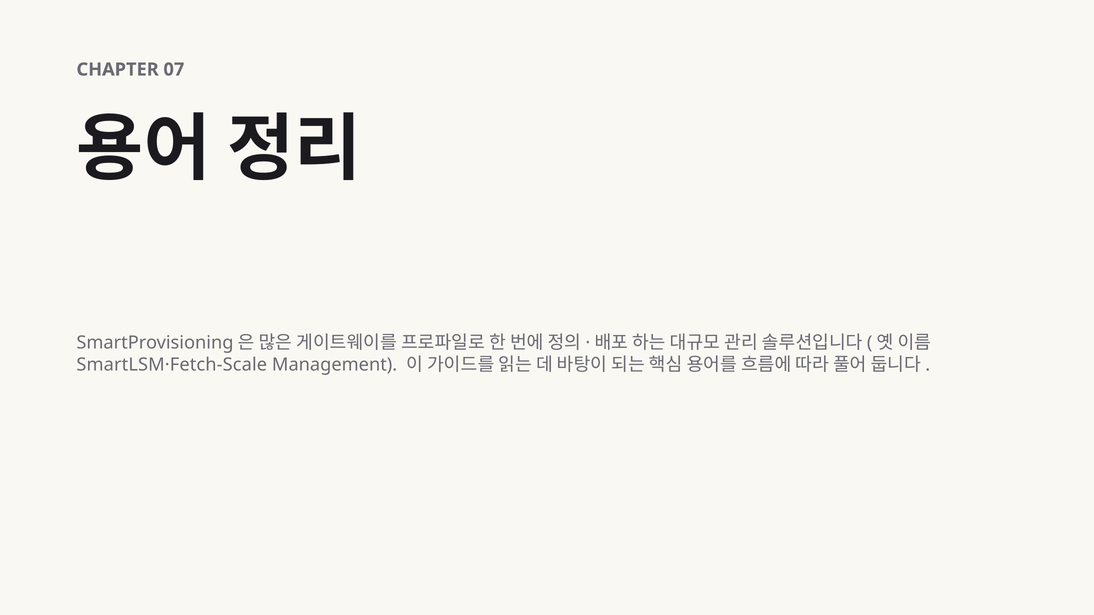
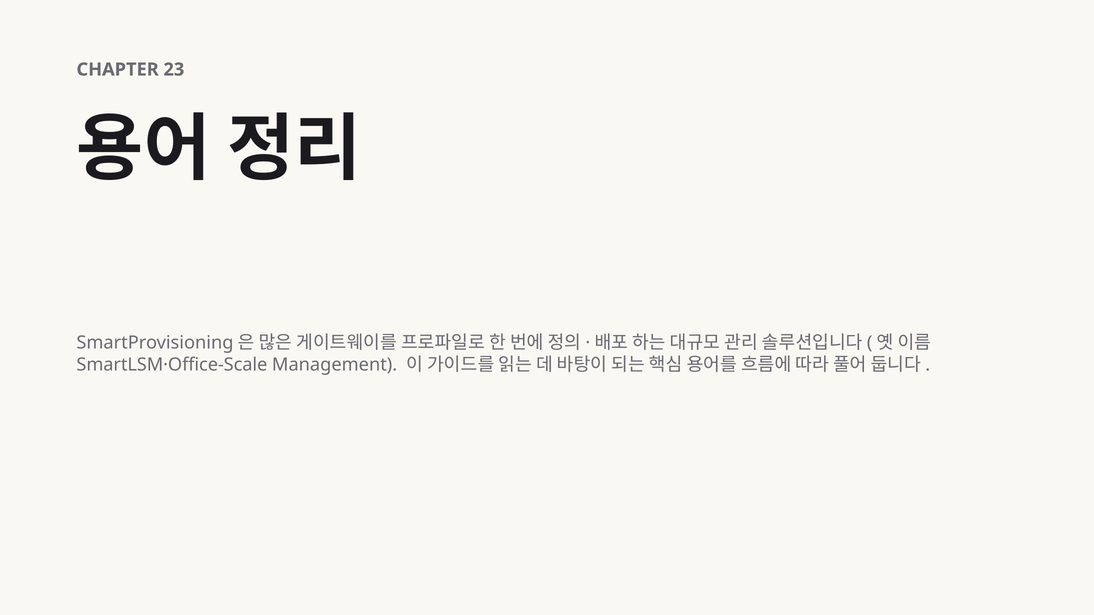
07: 07 -> 23 (174, 70)
SmartLSM·Fetch-Scale: SmartLSM·Fetch-Scale -> SmartLSM·Office-Scale (172, 365)
